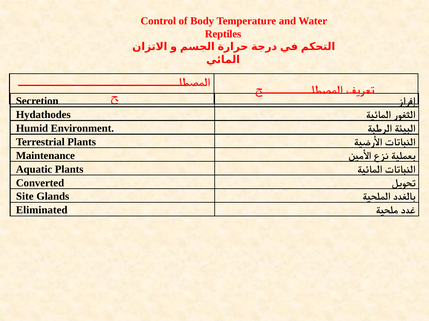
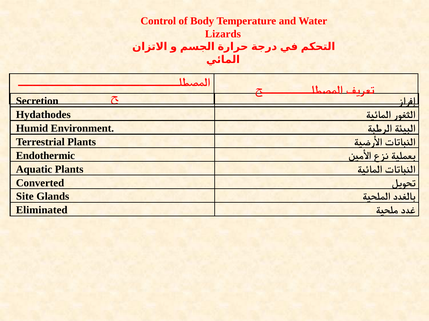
Reptiles: Reptiles -> Lizards (223, 34)
Maintenance: Maintenance -> Endothermic (45, 156)
